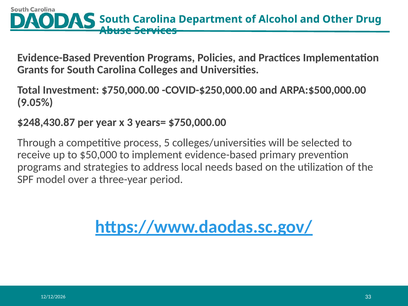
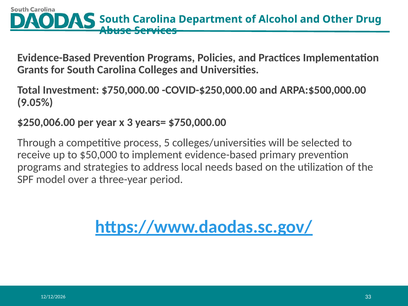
$248,430.87: $248,430.87 -> $250,006.00 (46, 122)
